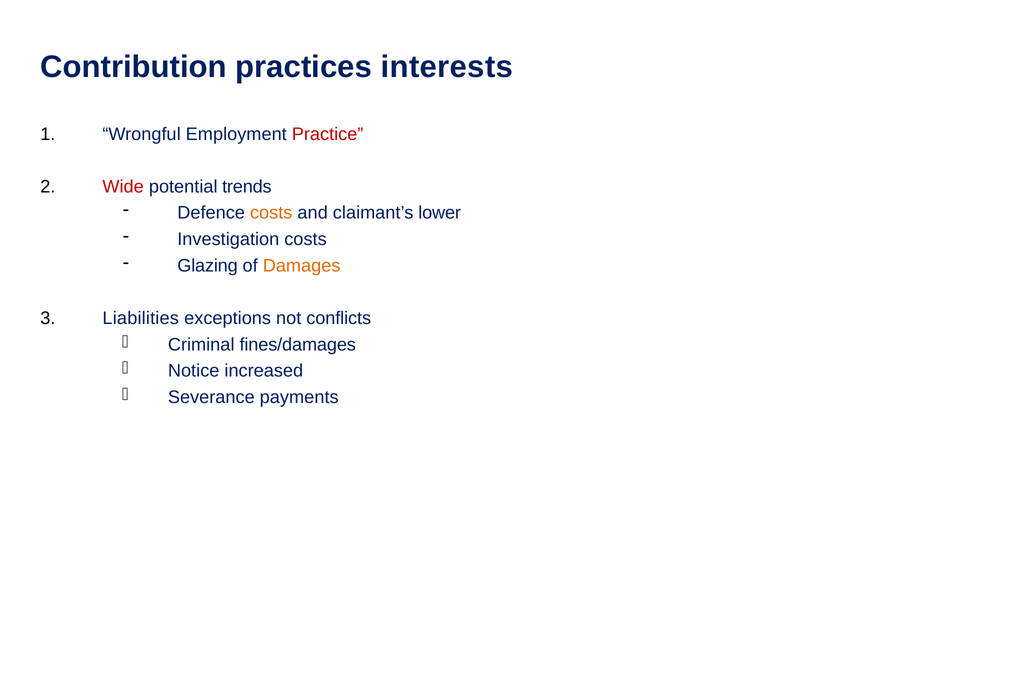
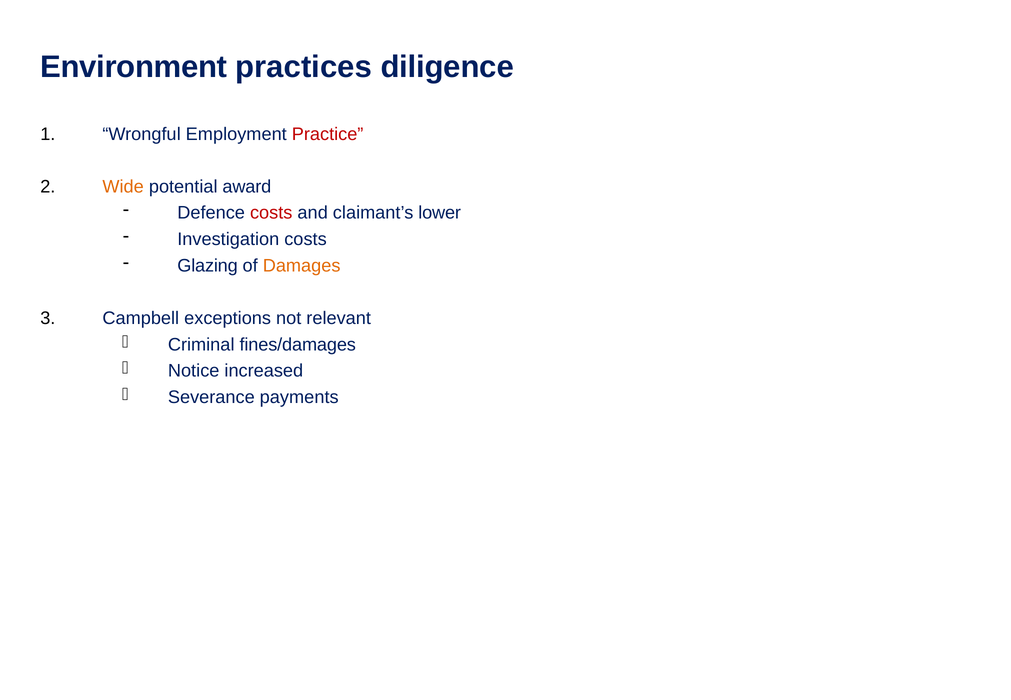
Contribution: Contribution -> Environment (134, 67)
interests: interests -> diligence (447, 67)
Wide colour: red -> orange (123, 187)
trends: trends -> award (247, 187)
costs colour: orange -> red (271, 213)
Liabilities: Liabilities -> Campbell (141, 318)
conflicts: conflicts -> relevant (339, 318)
